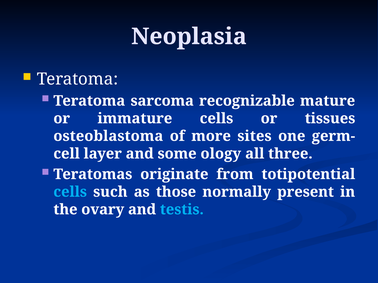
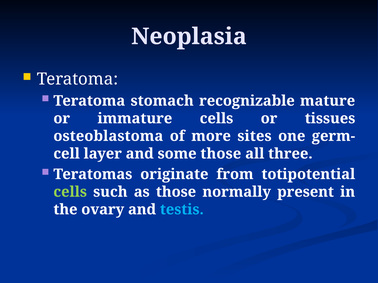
sarcoma: sarcoma -> stomach (162, 101)
some ology: ology -> those (221, 154)
cells colour: light blue -> light green (70, 192)
